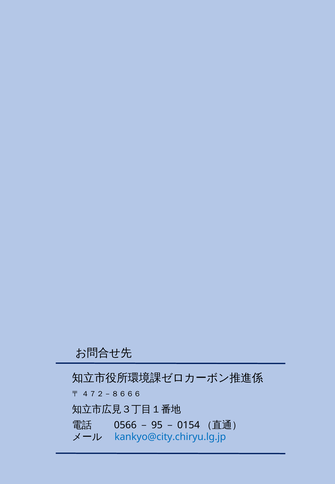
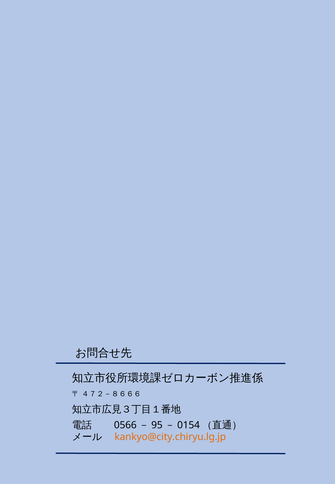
kankyo@city.chiryu.lg.jp colour: blue -> orange (170, 437)
